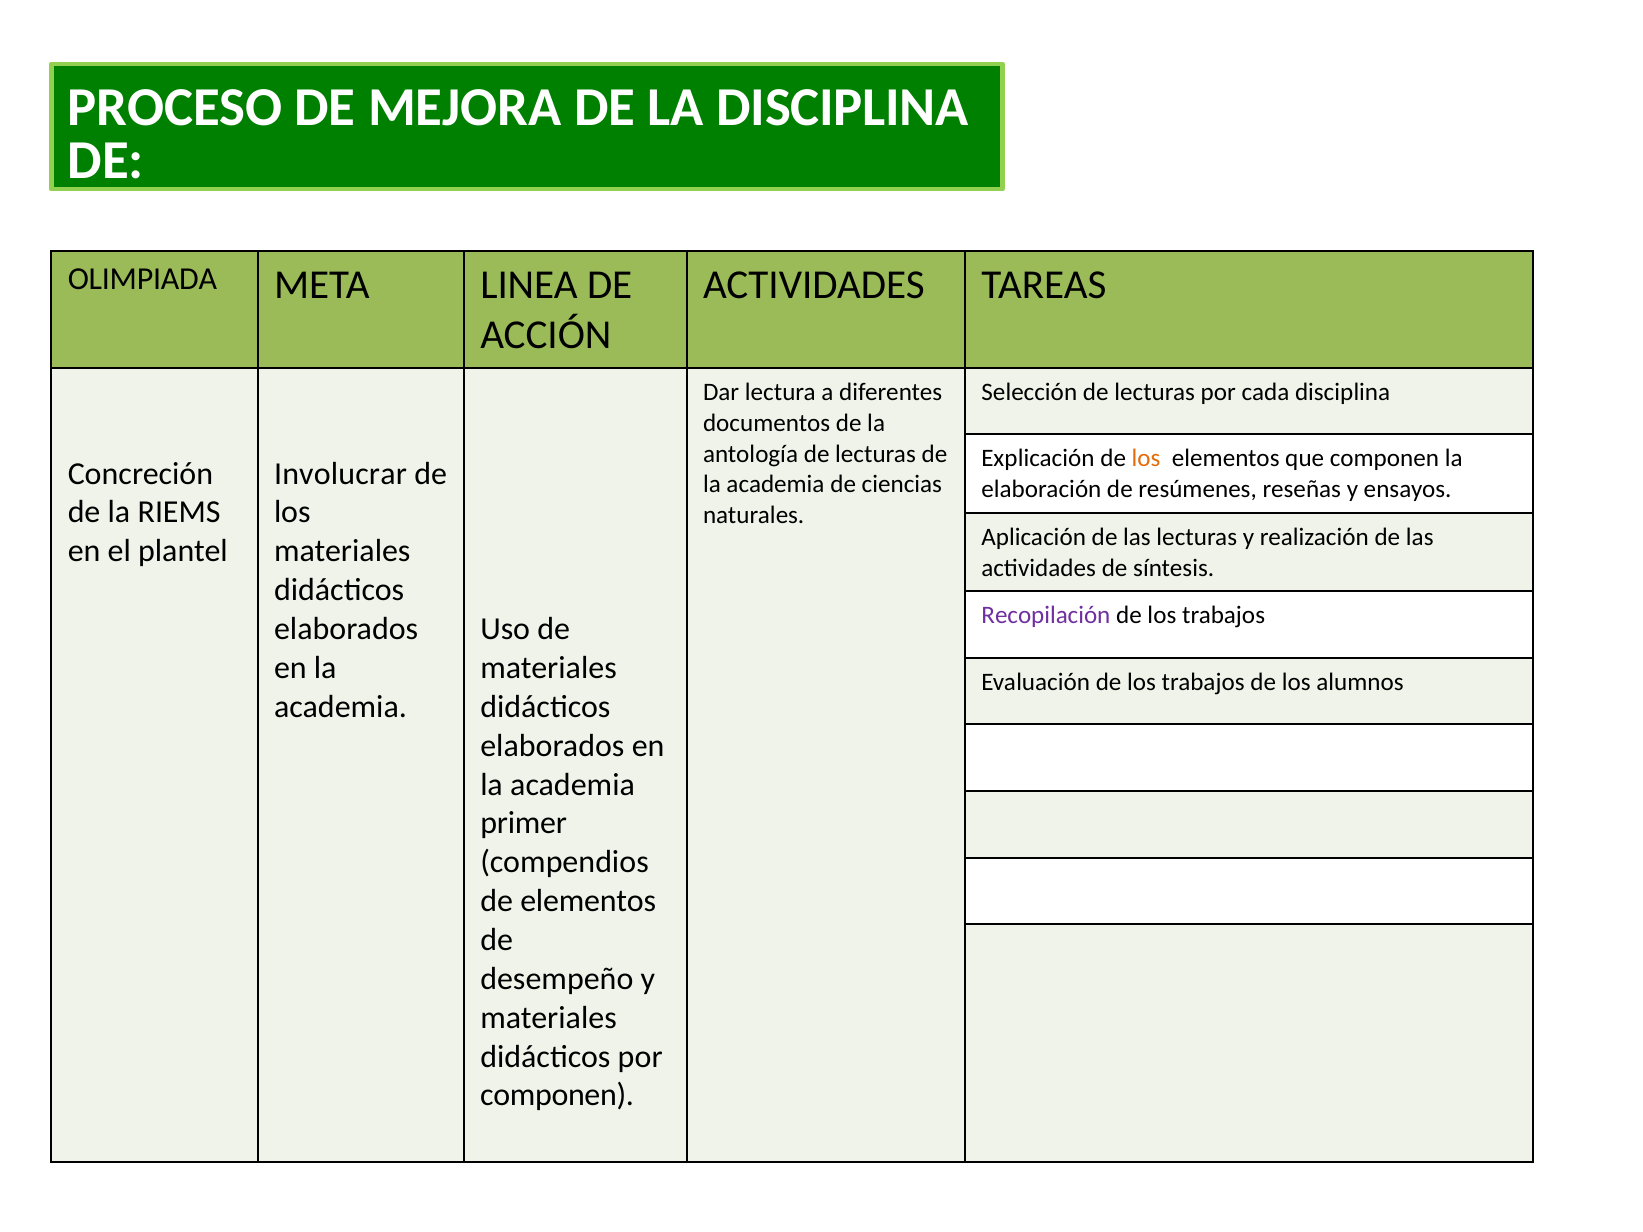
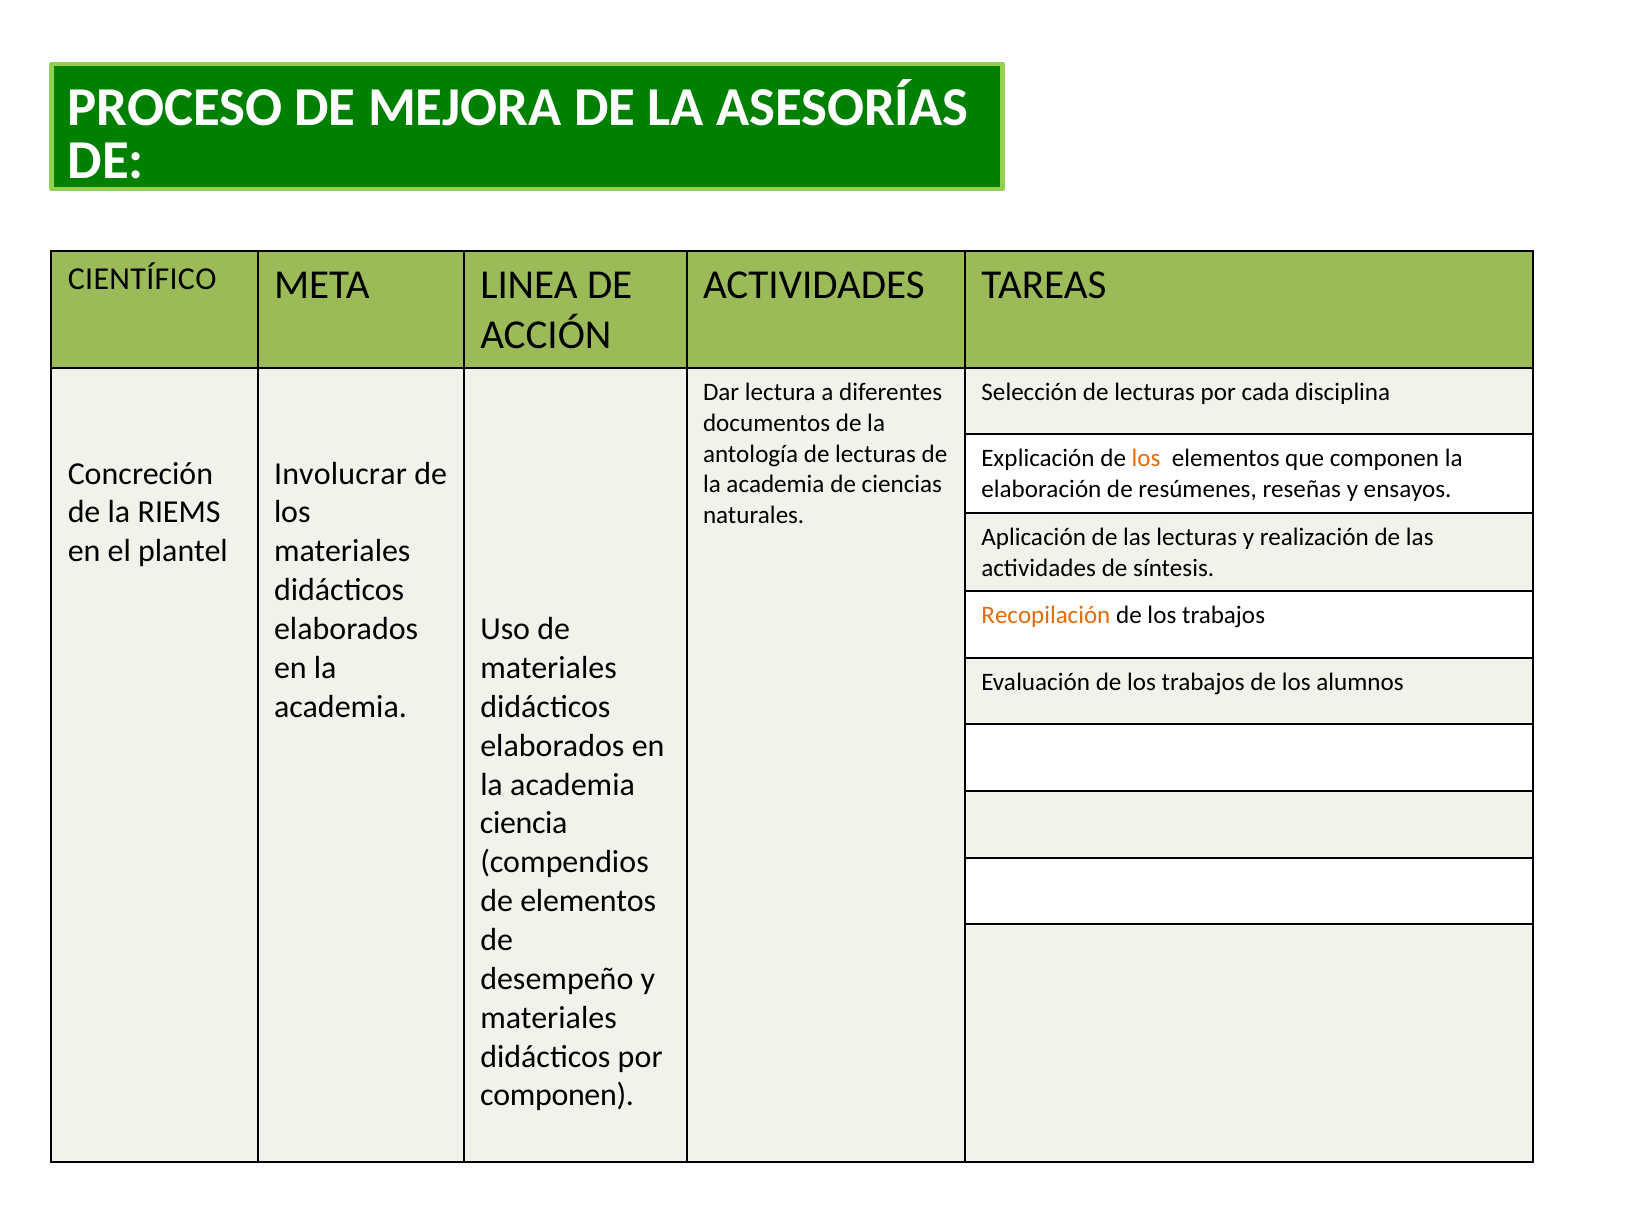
LA DISCIPLINA: DISCIPLINA -> ASESORÍAS (842, 107)
OLIMPIADA: OLIMPIADA -> CIENTÍFICO (142, 279)
Recopilación colour: purple -> orange (1046, 615)
primer: primer -> ciencia (524, 824)
